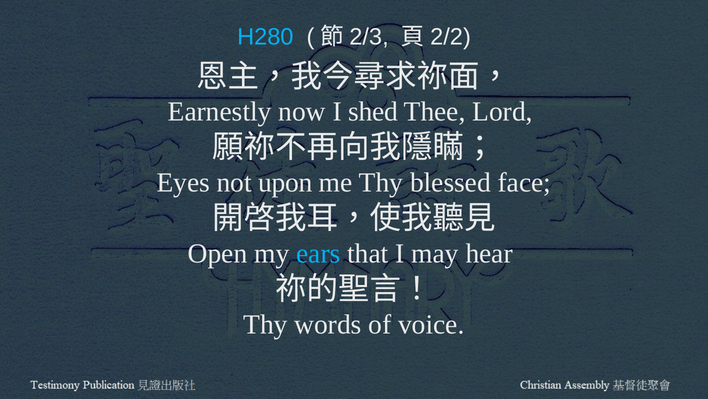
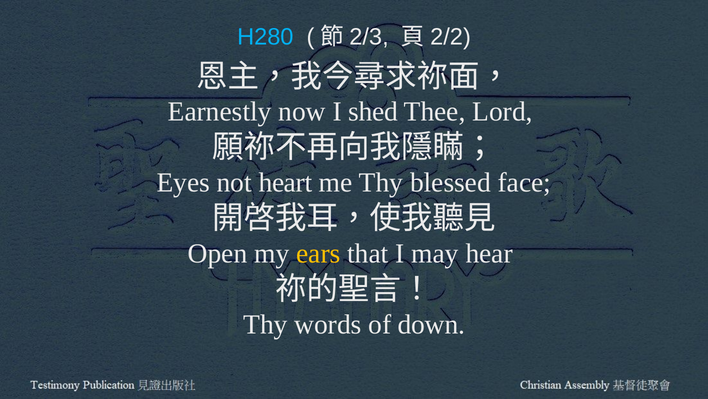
upon: upon -> heart (286, 182)
ears colour: light blue -> yellow (318, 253)
voice: voice -> down (431, 324)
